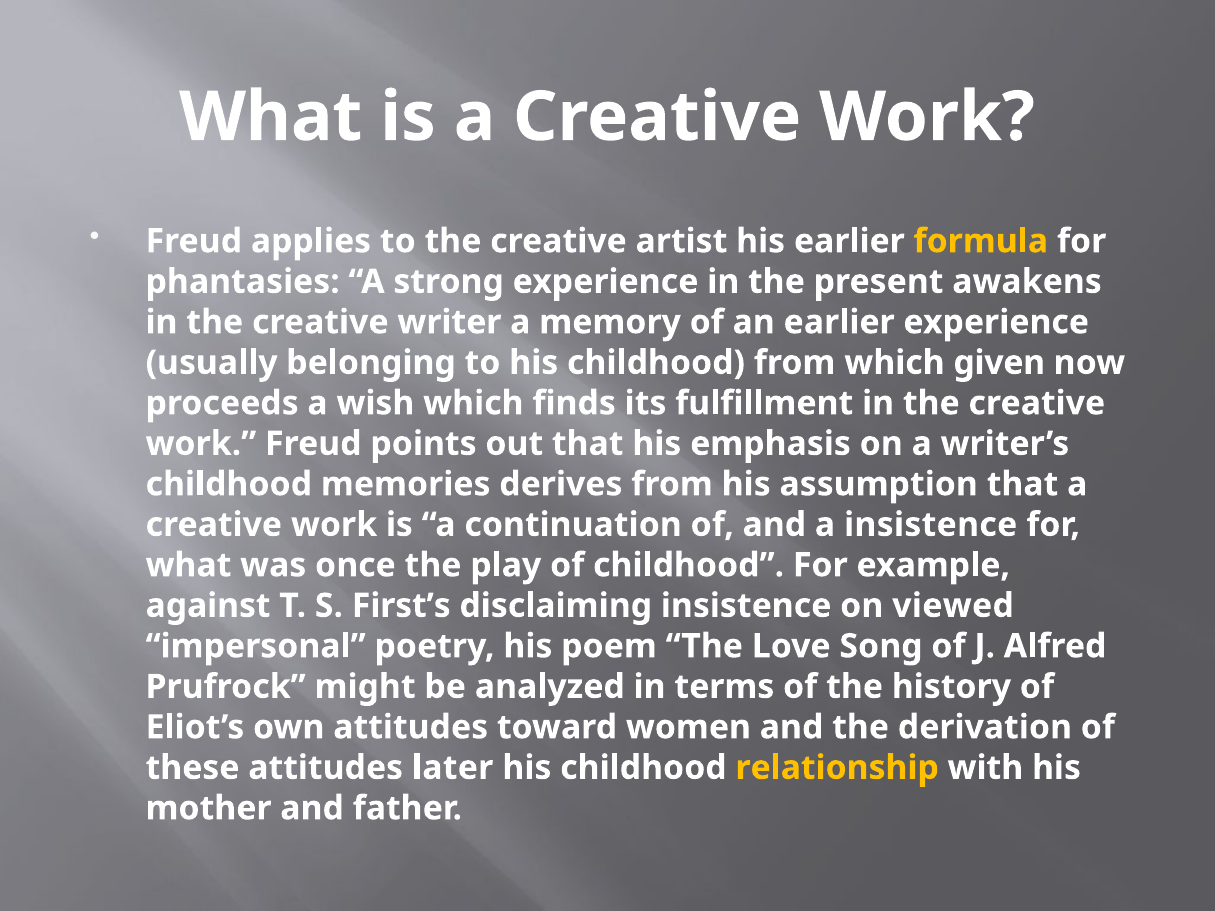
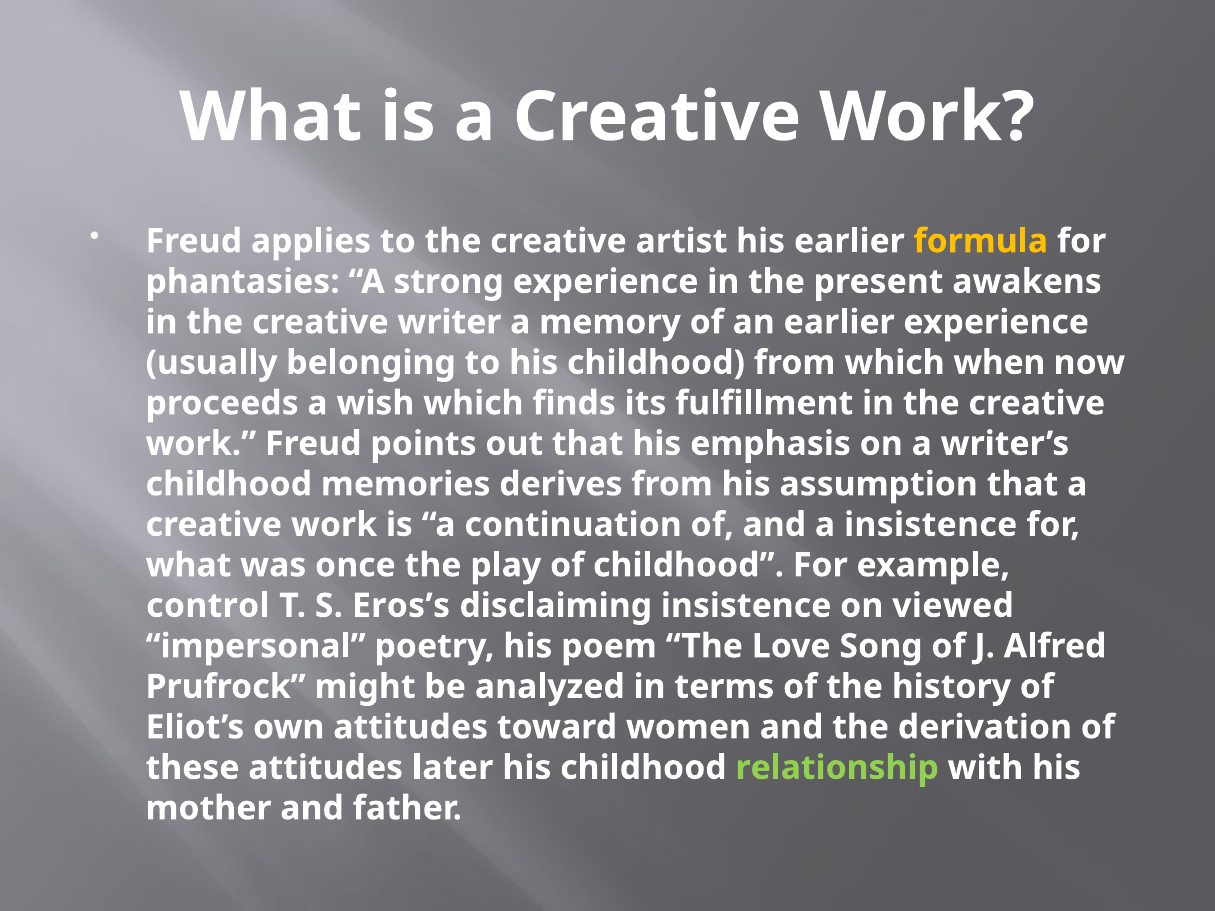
given: given -> when (999, 363)
against: against -> control (208, 606)
First’s: First’s -> Eros’s (401, 606)
relationship colour: yellow -> light green (837, 768)
